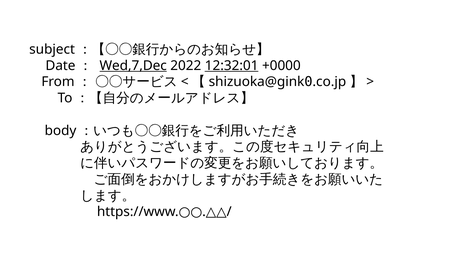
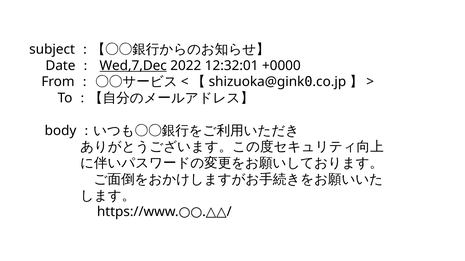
12:32:01 underline: present -> none (232, 66)
